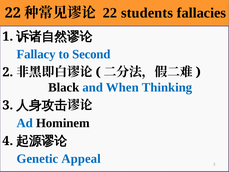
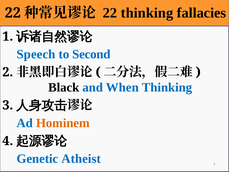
22 students: students -> thinking (147, 13)
Fallacy: Fallacy -> Speech (36, 54)
Hominem colour: black -> orange (63, 123)
Appeal: Appeal -> Atheist (81, 158)
